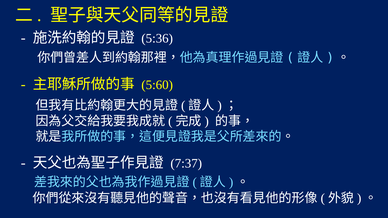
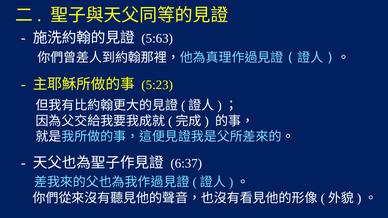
5:36: 5:36 -> 5:63 (157, 38)
5:60: 5:60 -> 5:23 (157, 85)
7:37: 7:37 -> 6:37 (186, 164)
